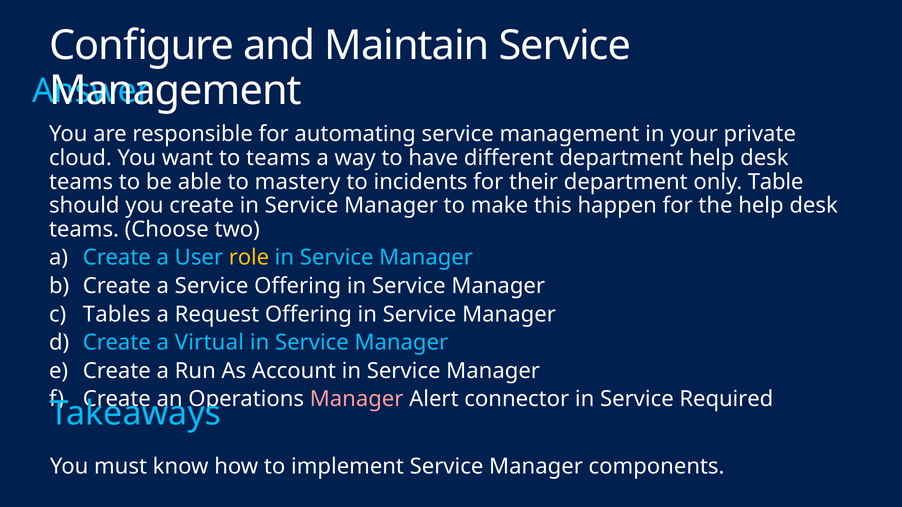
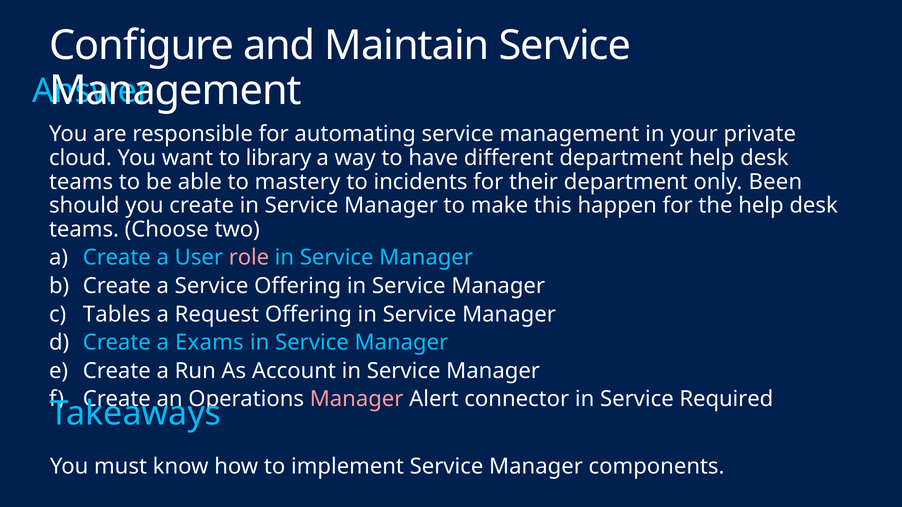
to teams: teams -> library (278, 158)
Table: Table -> Been (775, 182)
role colour: yellow -> pink (249, 258)
Virtual: Virtual -> Exams (209, 343)
